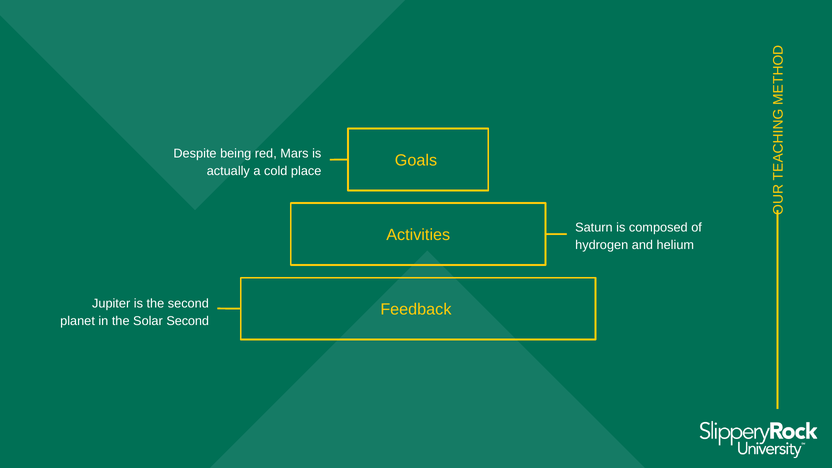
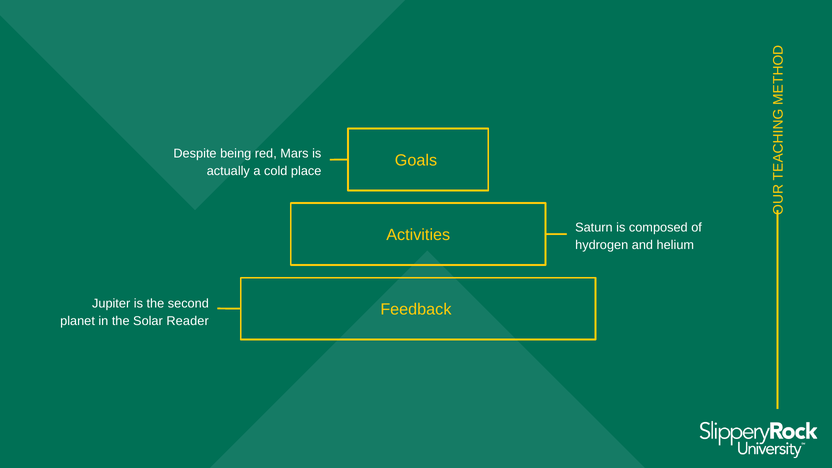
Solar Second: Second -> Reader (188, 321)
